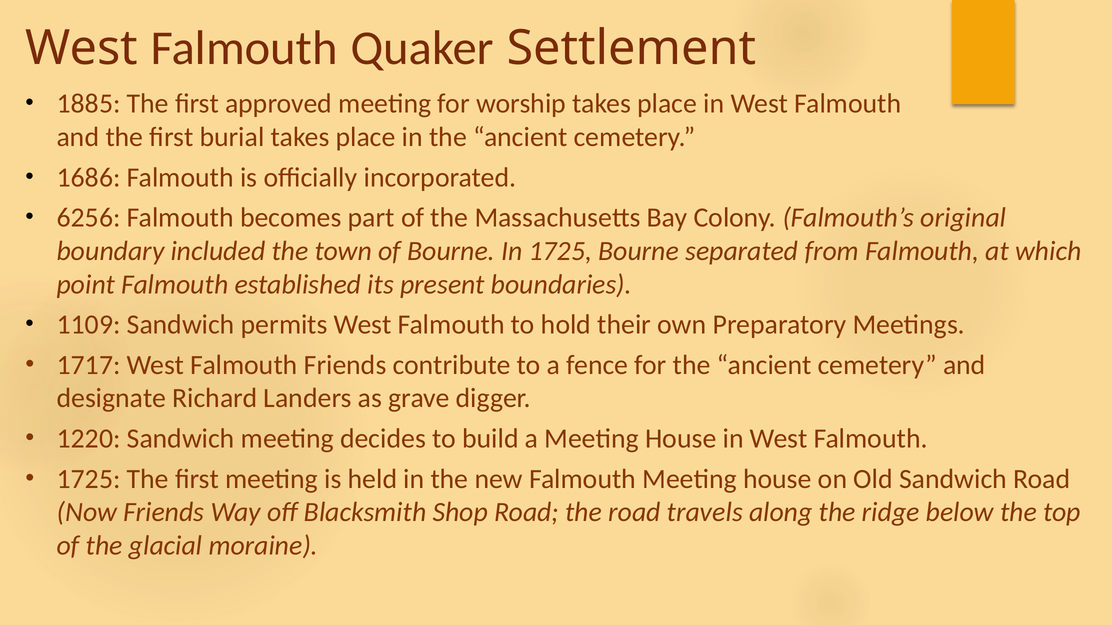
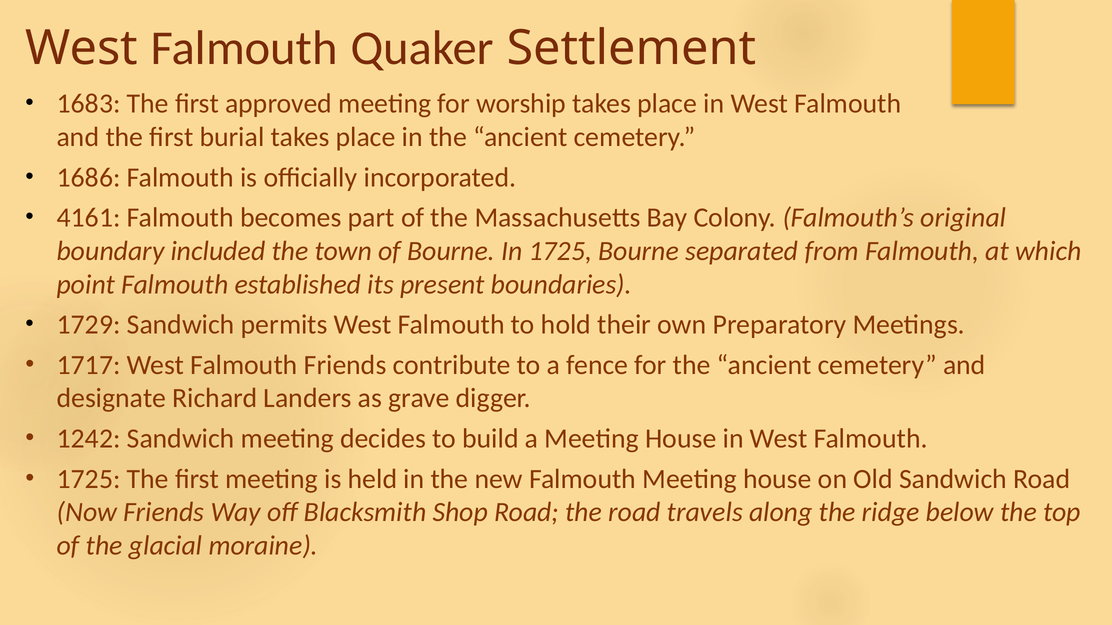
1885: 1885 -> 1683 (89, 104)
6256: 6256 -> 4161 (89, 218)
1109: 1109 -> 1729 (89, 325)
1220: 1220 -> 1242 (89, 439)
